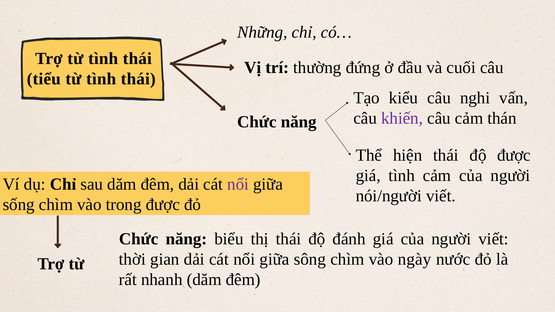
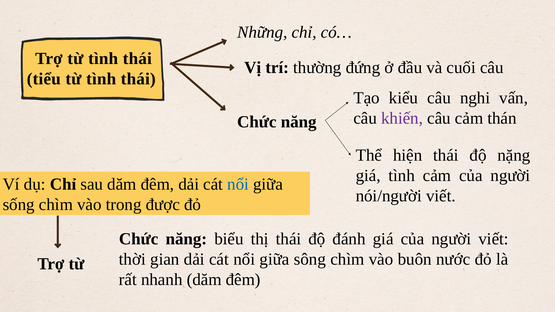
độ được: được -> nặng (514, 155)
nổi colour: purple -> blue (238, 185)
ngày: ngày -> buôn (415, 259)
